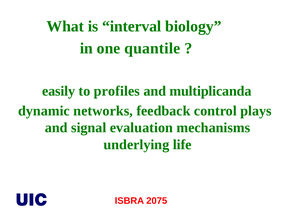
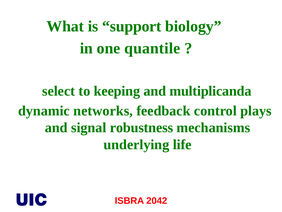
interval: interval -> support (132, 26)
easily: easily -> select (59, 91)
profiles: profiles -> keeping (117, 91)
evaluation: evaluation -> robustness (141, 127)
2075: 2075 -> 2042 (157, 200)
